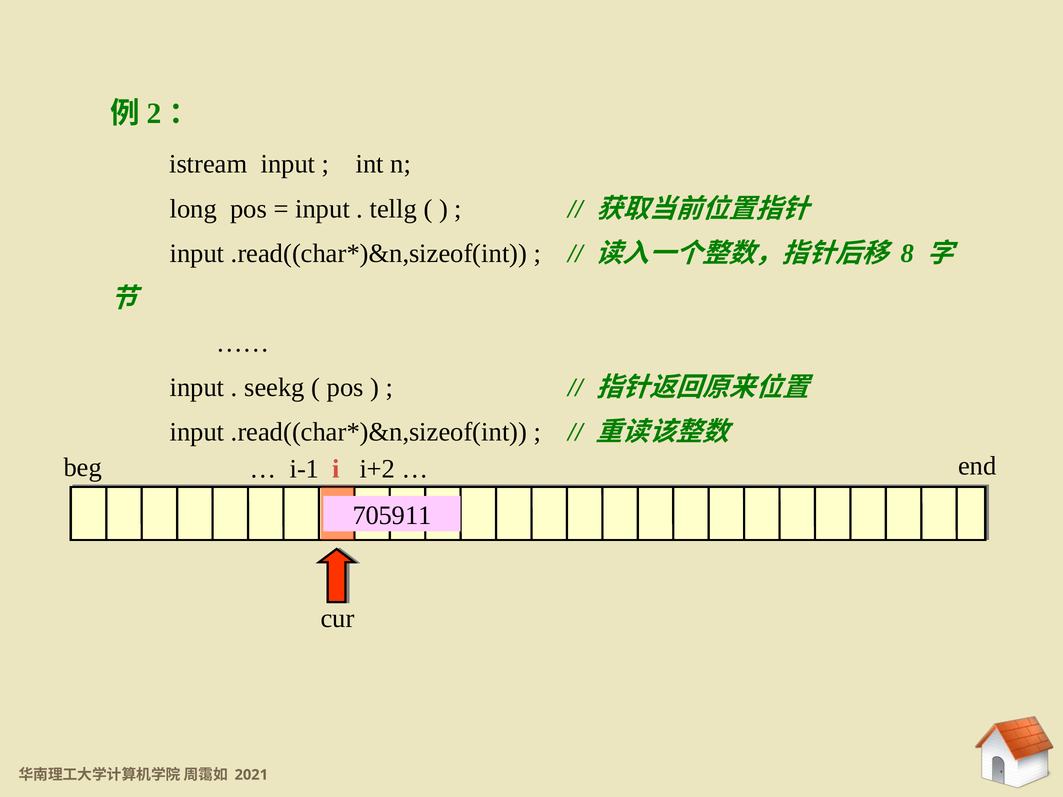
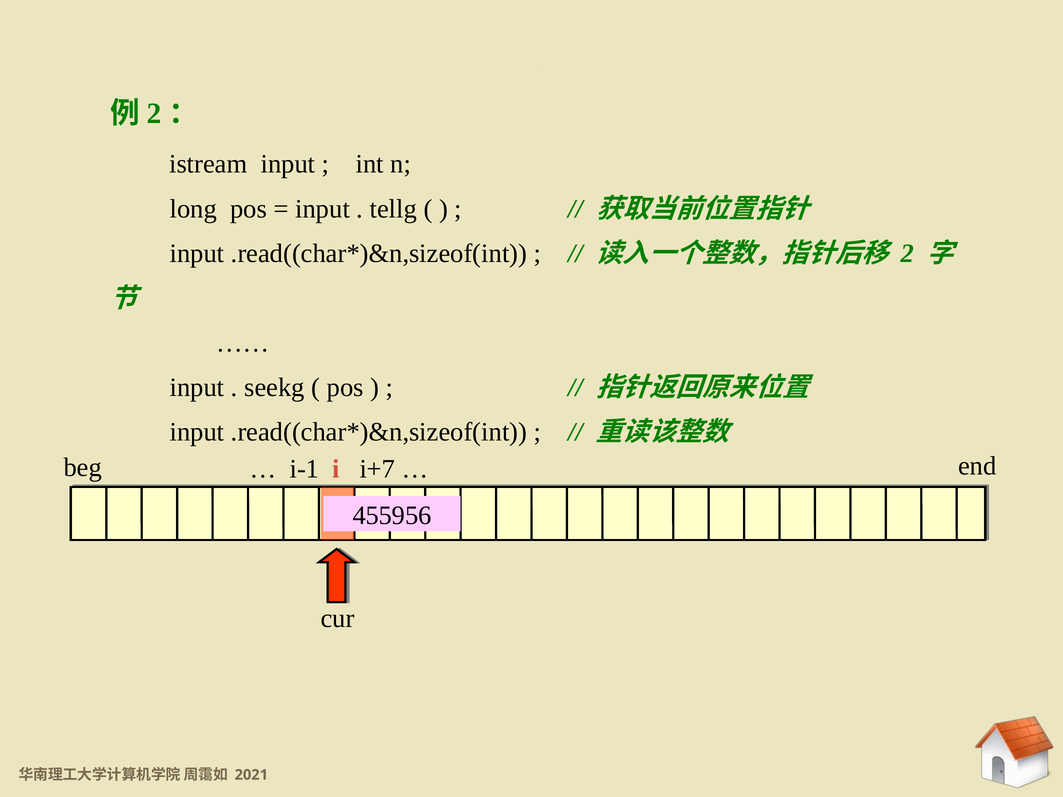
8: 8 -> 2 (907, 254)
i+2: i+2 -> i+7 (377, 469)
705911: 705911 -> 455956 (392, 516)
